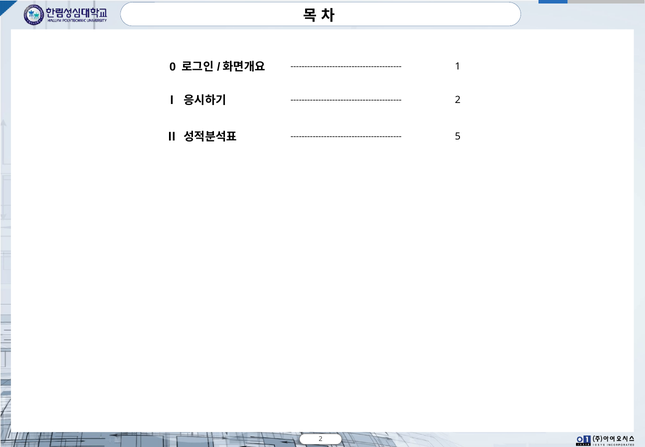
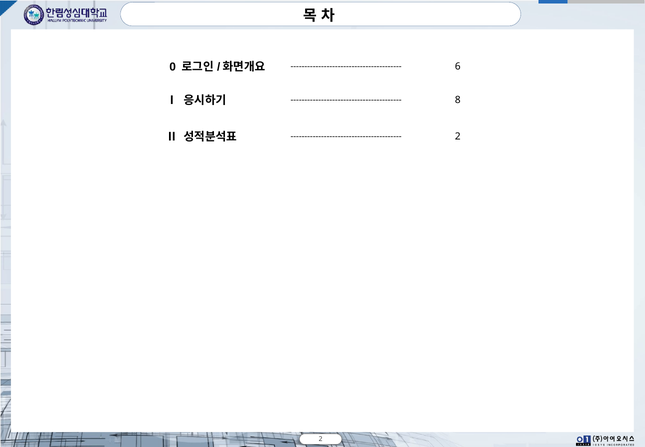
1: 1 -> 6 (458, 66)
2: 2 -> 8 (458, 100)
5: 5 -> 2 (458, 136)
